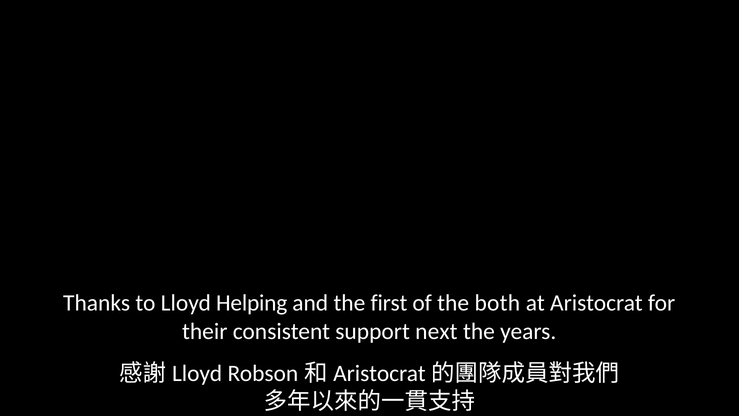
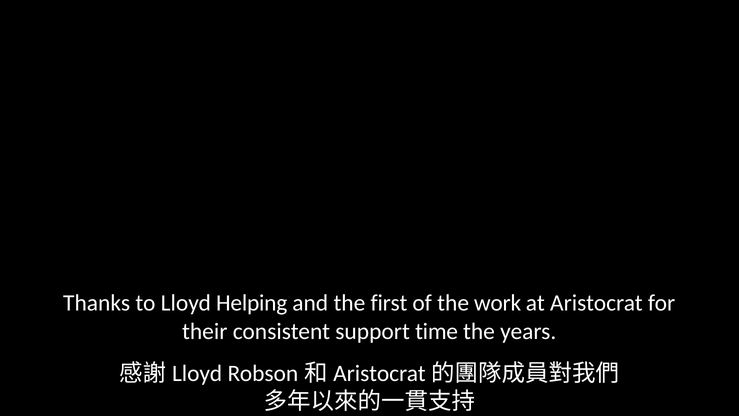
both: both -> work (498, 303)
next: next -> time (437, 331)
